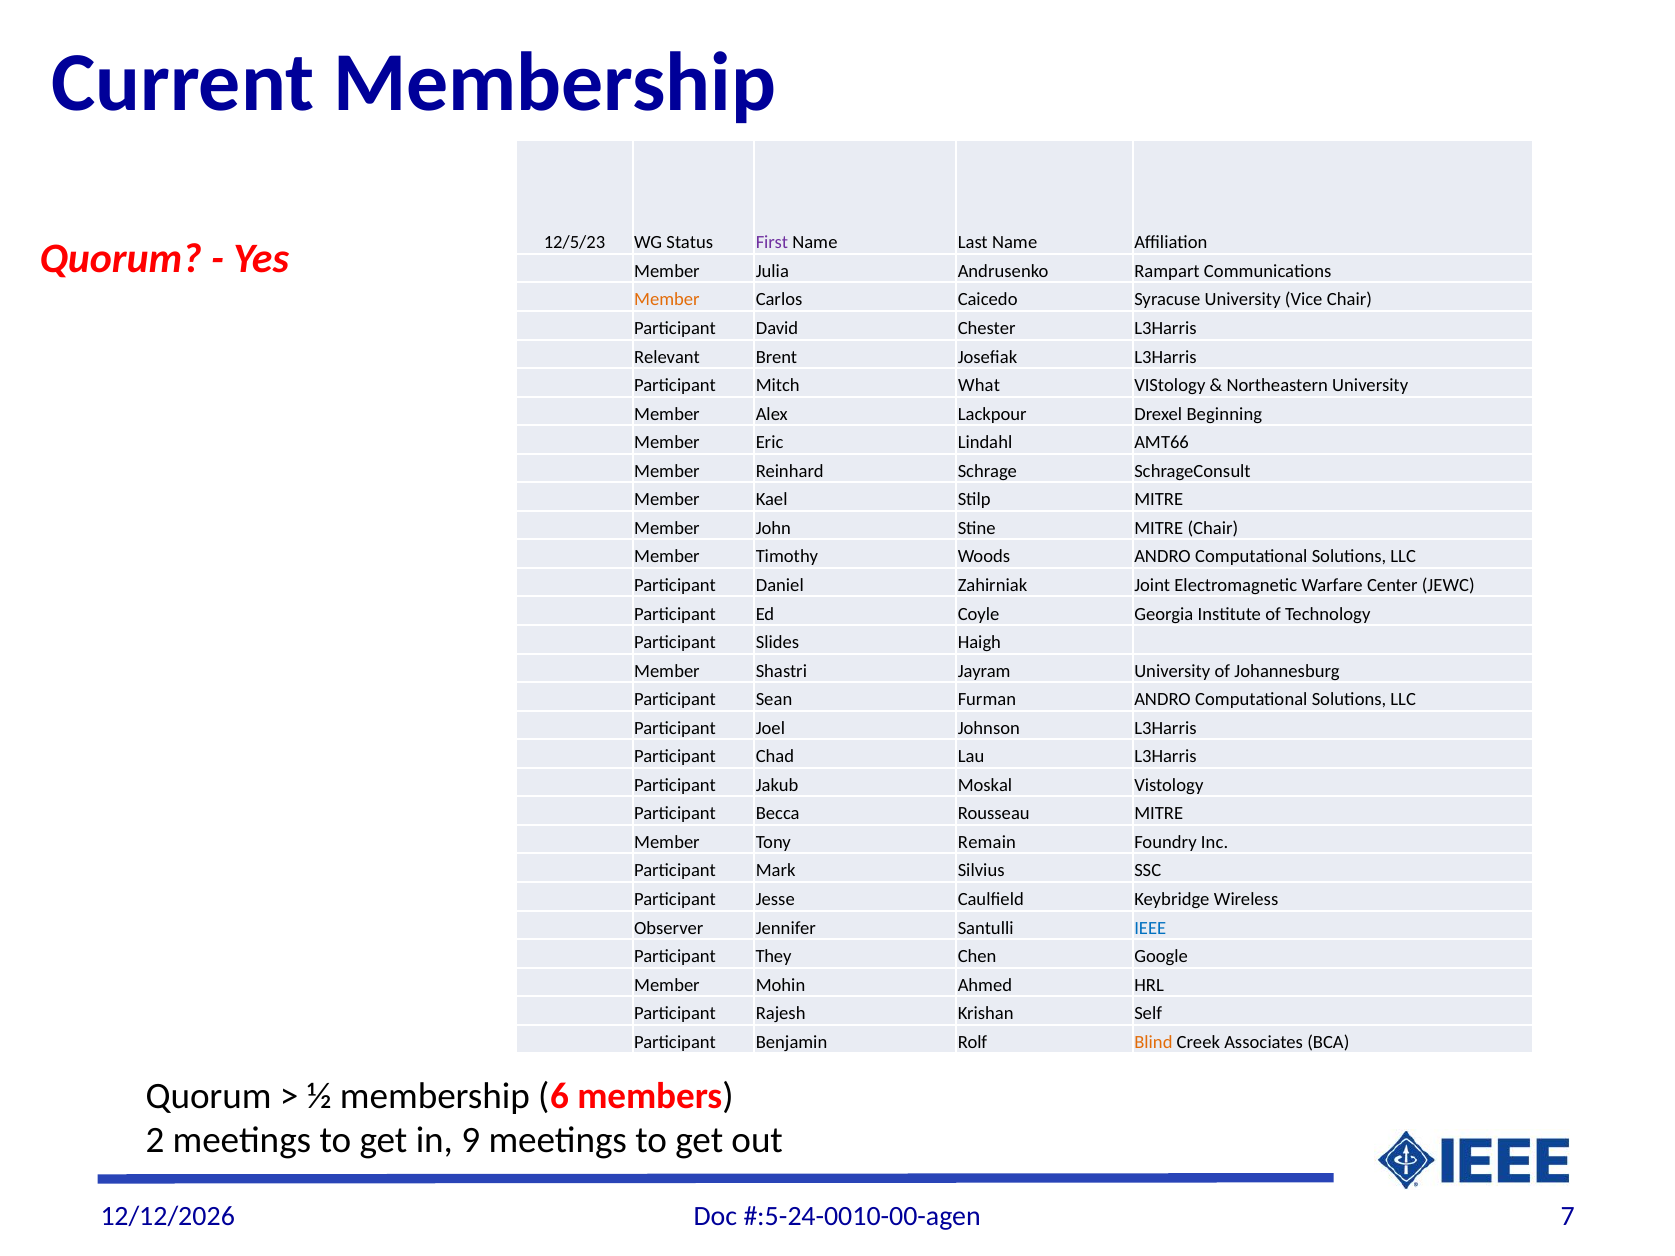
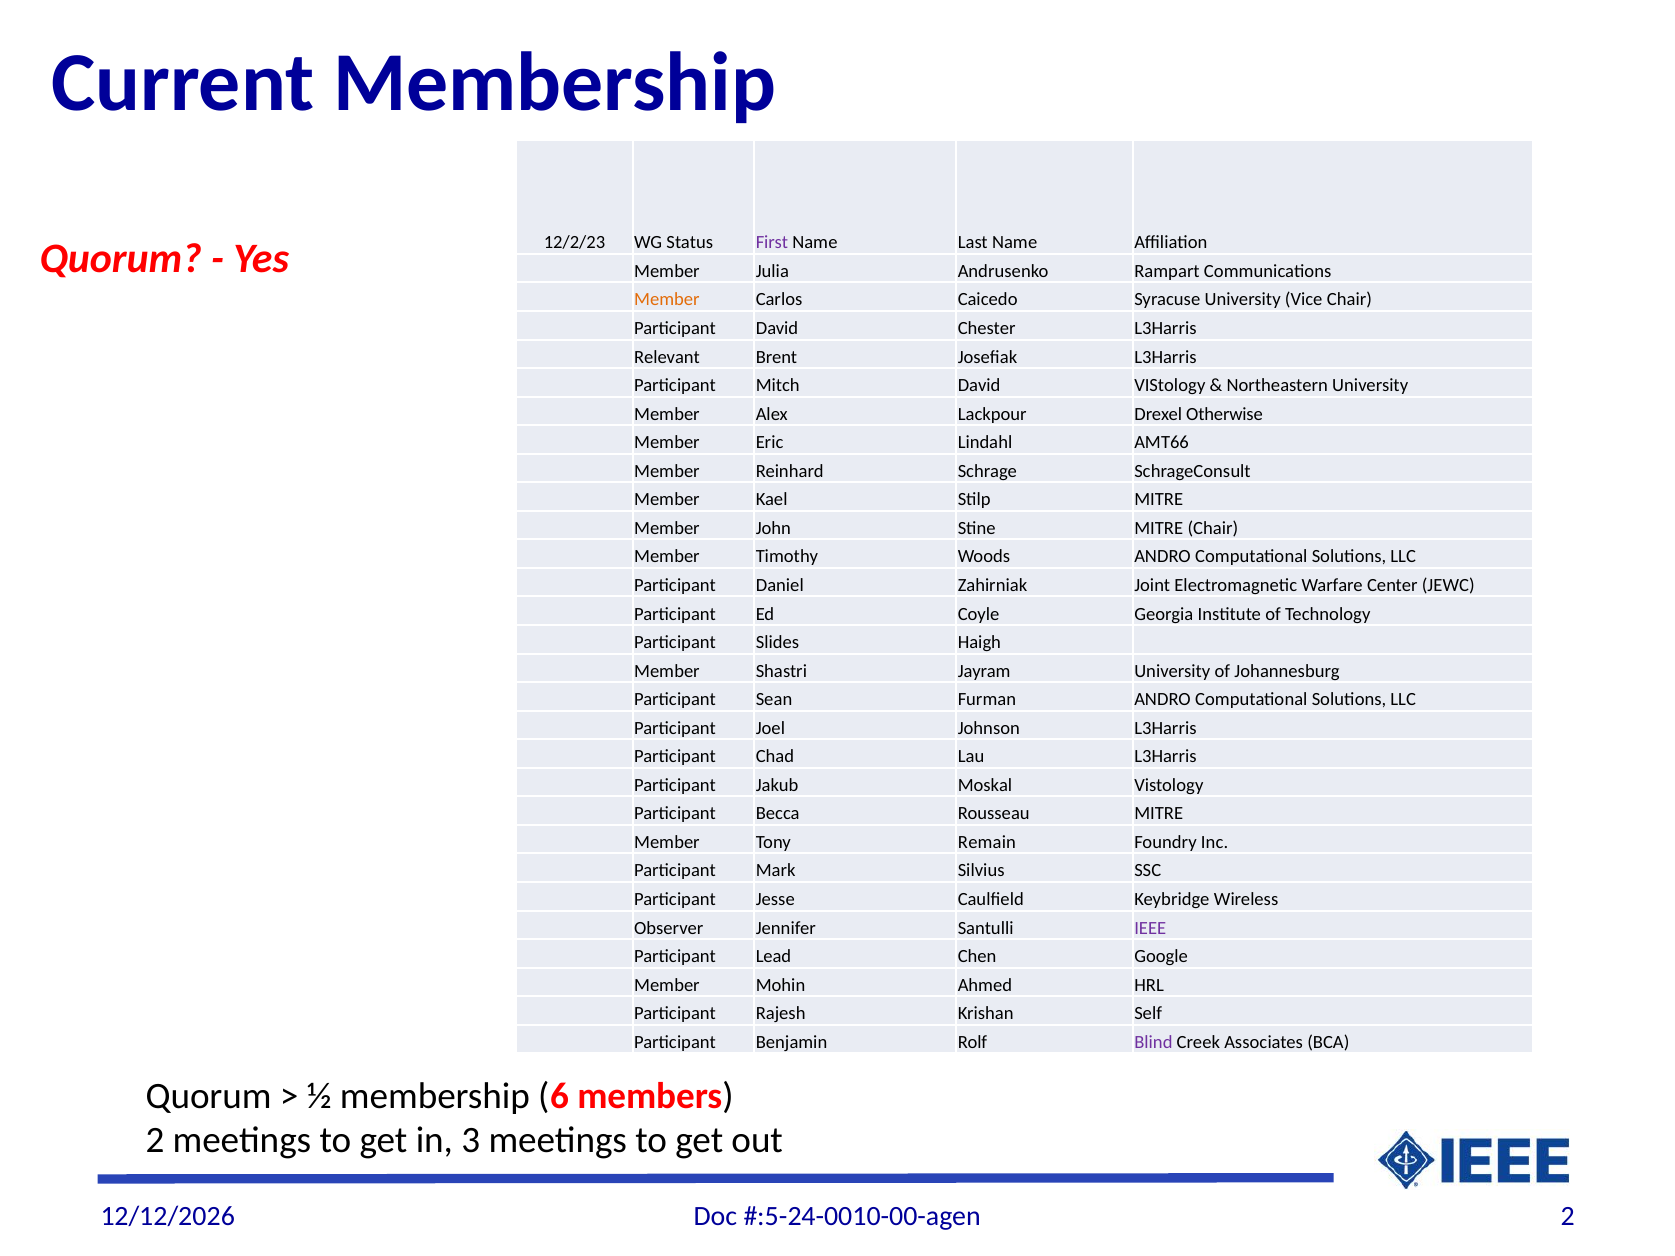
12/5/23: 12/5/23 -> 12/2/23 (575, 243)
Mitch What: What -> David (979, 386)
Beginning: Beginning -> Otherwise (1225, 414)
IEEE colour: blue -> purple (1150, 928)
They: They -> Lead (773, 957)
Blind colour: orange -> purple (1153, 1042)
9: 9 -> 3 (471, 1141)
7: 7 -> 2 (1568, 1216)
